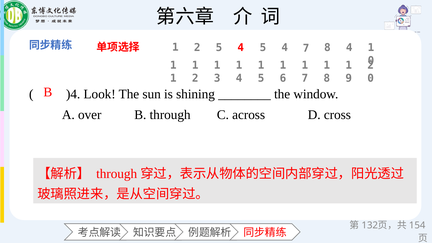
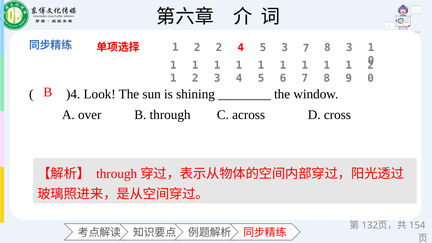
2 5: 5 -> 2 (219, 48)
4 5 4: 4 -> 3 (285, 48)
8 4: 4 -> 3 (349, 48)
